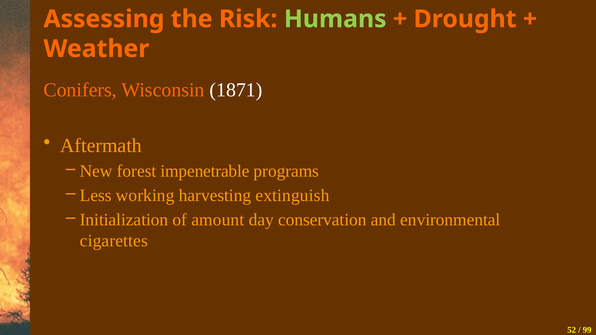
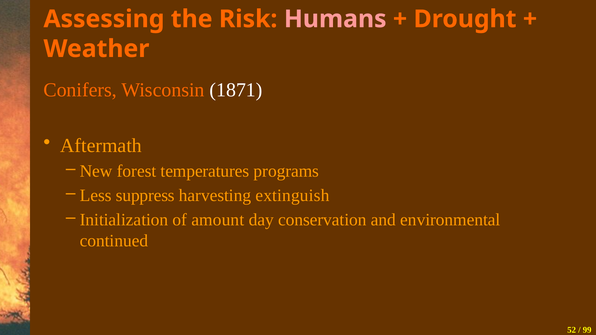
Humans colour: light green -> pink (335, 19)
impenetrable: impenetrable -> temperatures (205, 171)
working: working -> suppress (145, 196)
cigarettes: cigarettes -> continued (114, 241)
